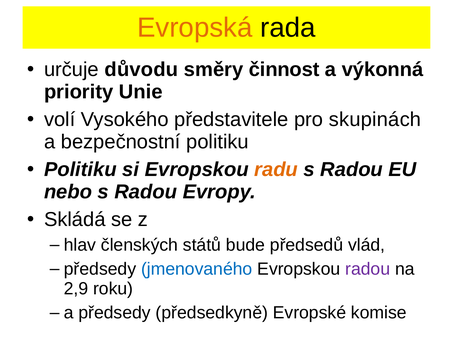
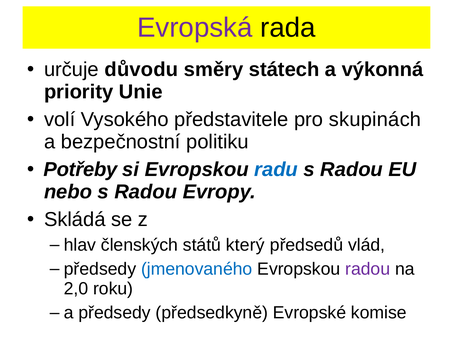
Evropská colour: orange -> purple (195, 28)
činnost: činnost -> státech (284, 69)
Politiku: Politiku -> Potřeby (80, 169)
radu colour: orange -> blue (276, 169)
bude: bude -> který (245, 245)
2,9: 2,9 -> 2,0 (76, 289)
